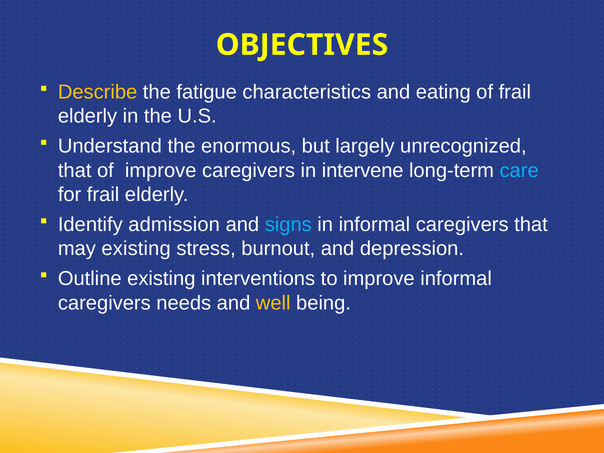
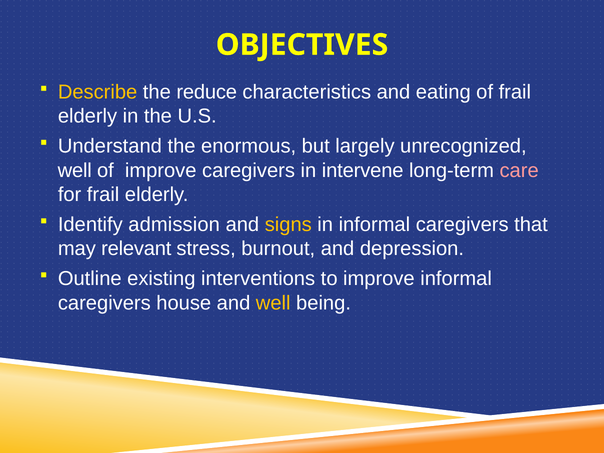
fatigue: fatigue -> reduce (207, 92)
that: that -> well (75, 170)
care colour: light blue -> pink (519, 170)
signs colour: light blue -> yellow (288, 225)
may existing: existing -> relevant (136, 249)
needs: needs -> house (184, 303)
